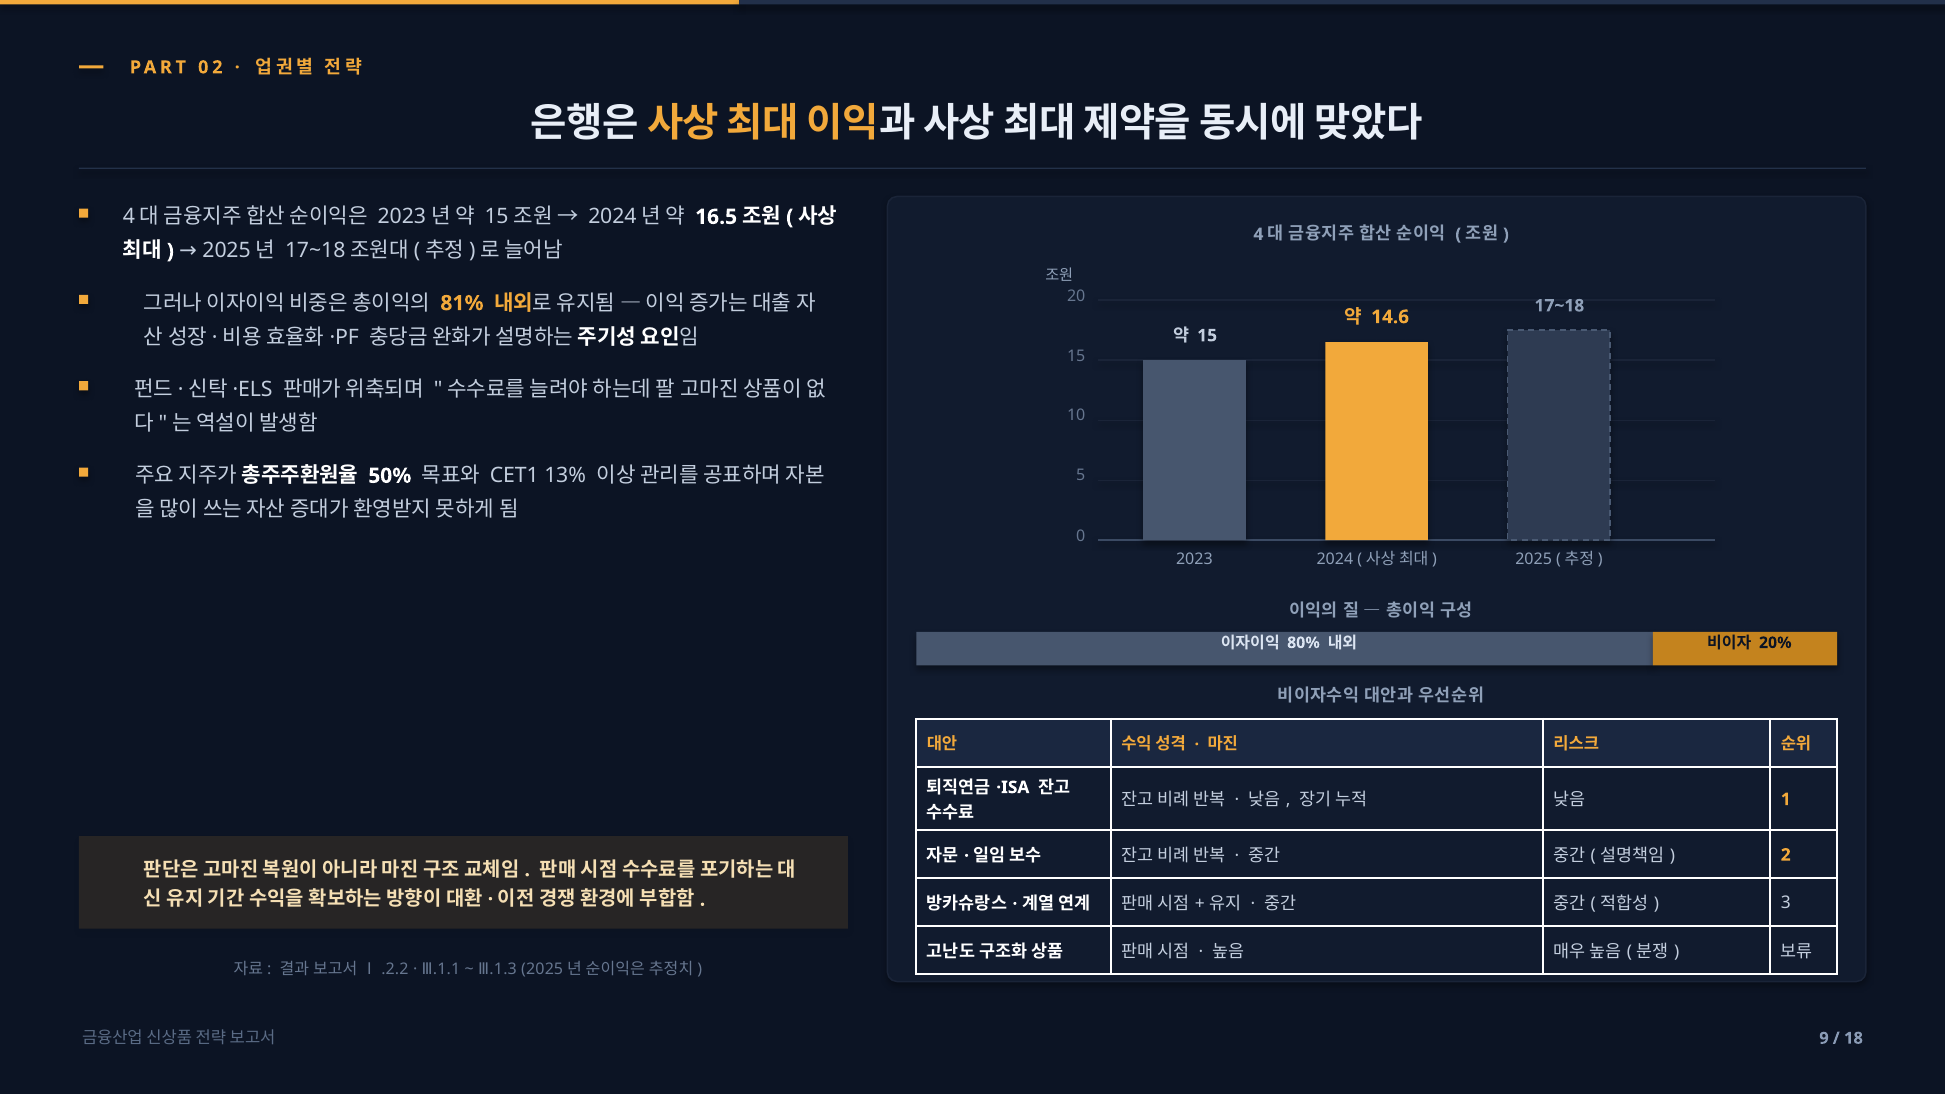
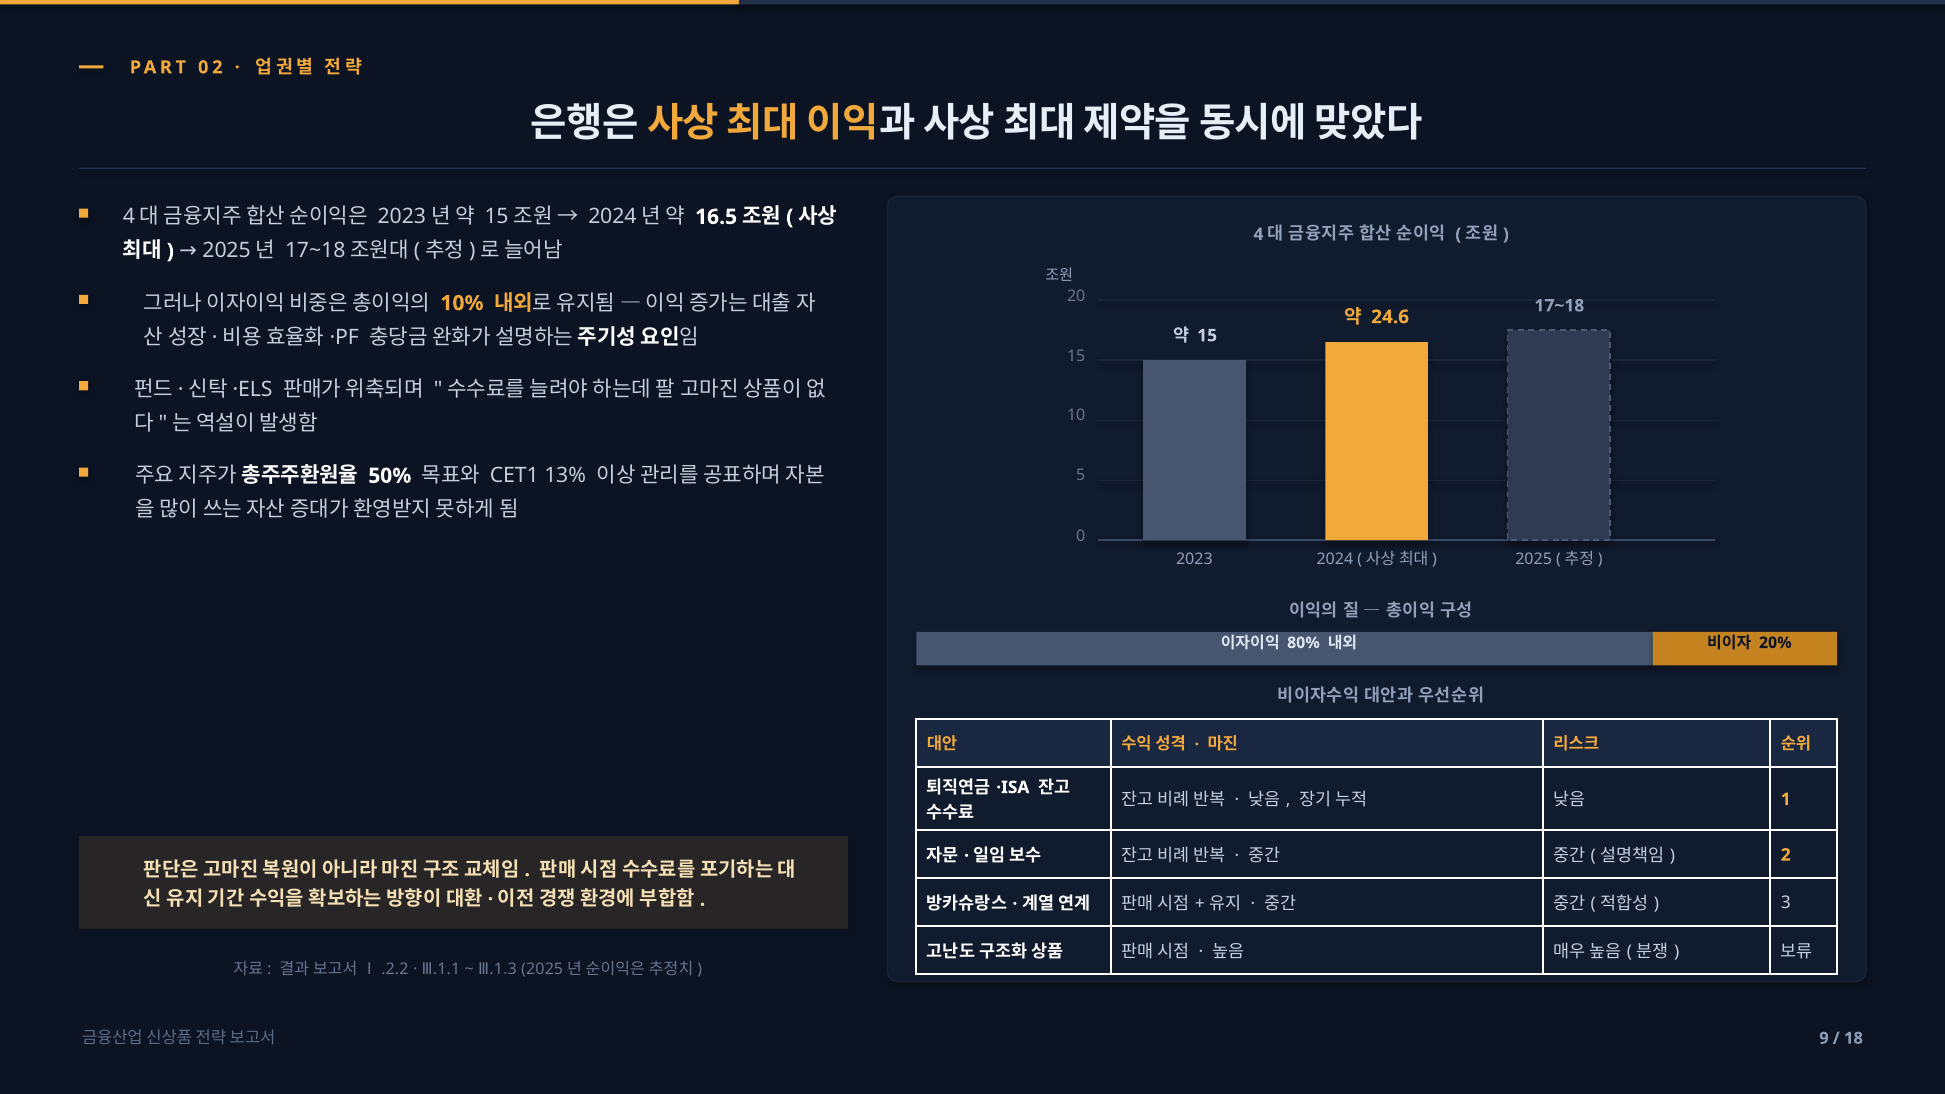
81%: 81% -> 10% (462, 303)
14.6: 14.6 -> 24.6 (1390, 317)
